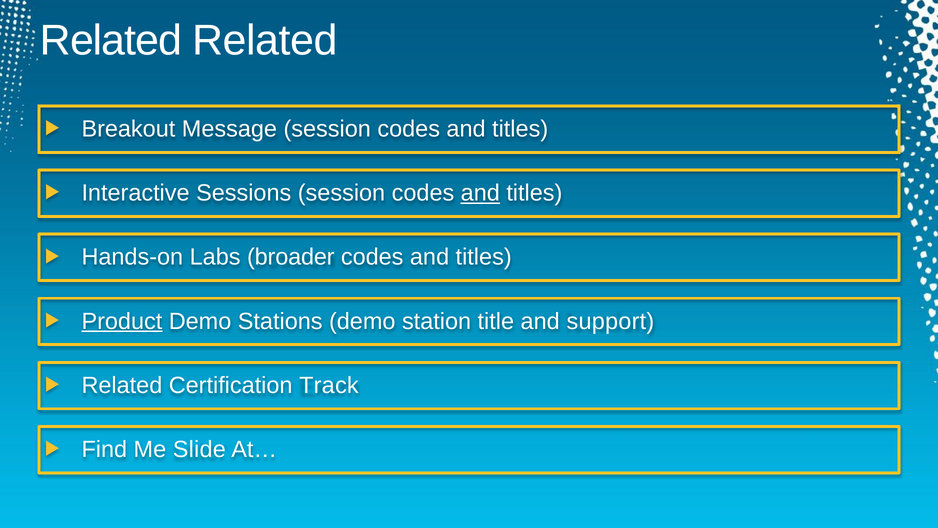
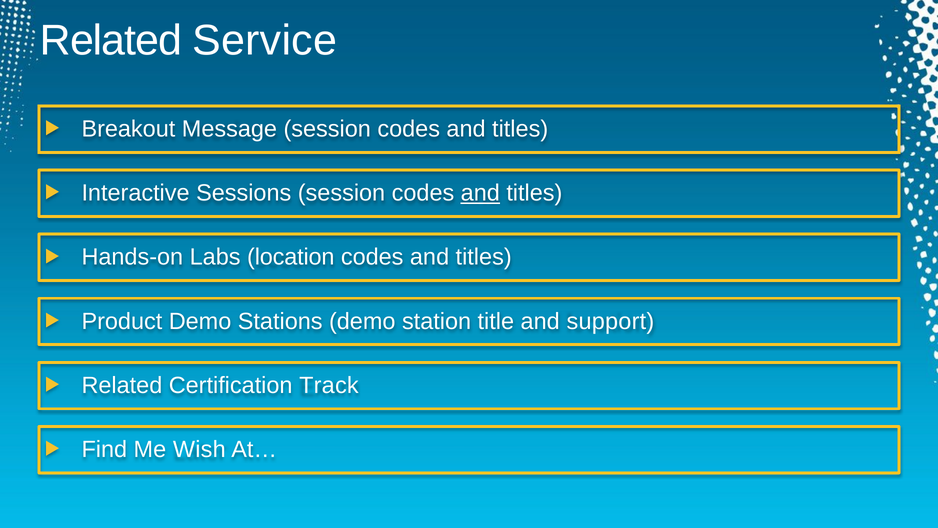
Related Related: Related -> Service (265, 41)
broader: broader -> location (291, 257)
Product underline: present -> none (122, 321)
Slide: Slide -> Wish (199, 449)
